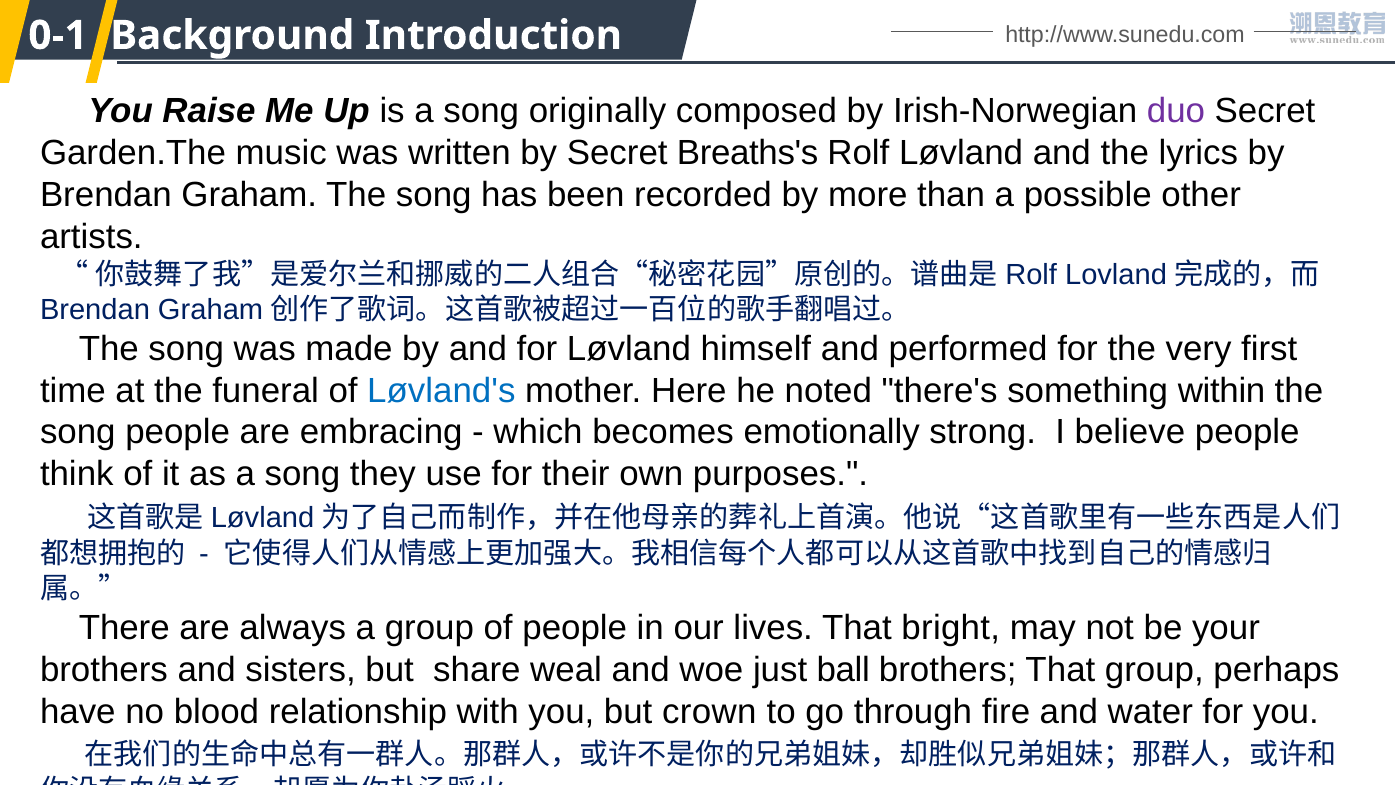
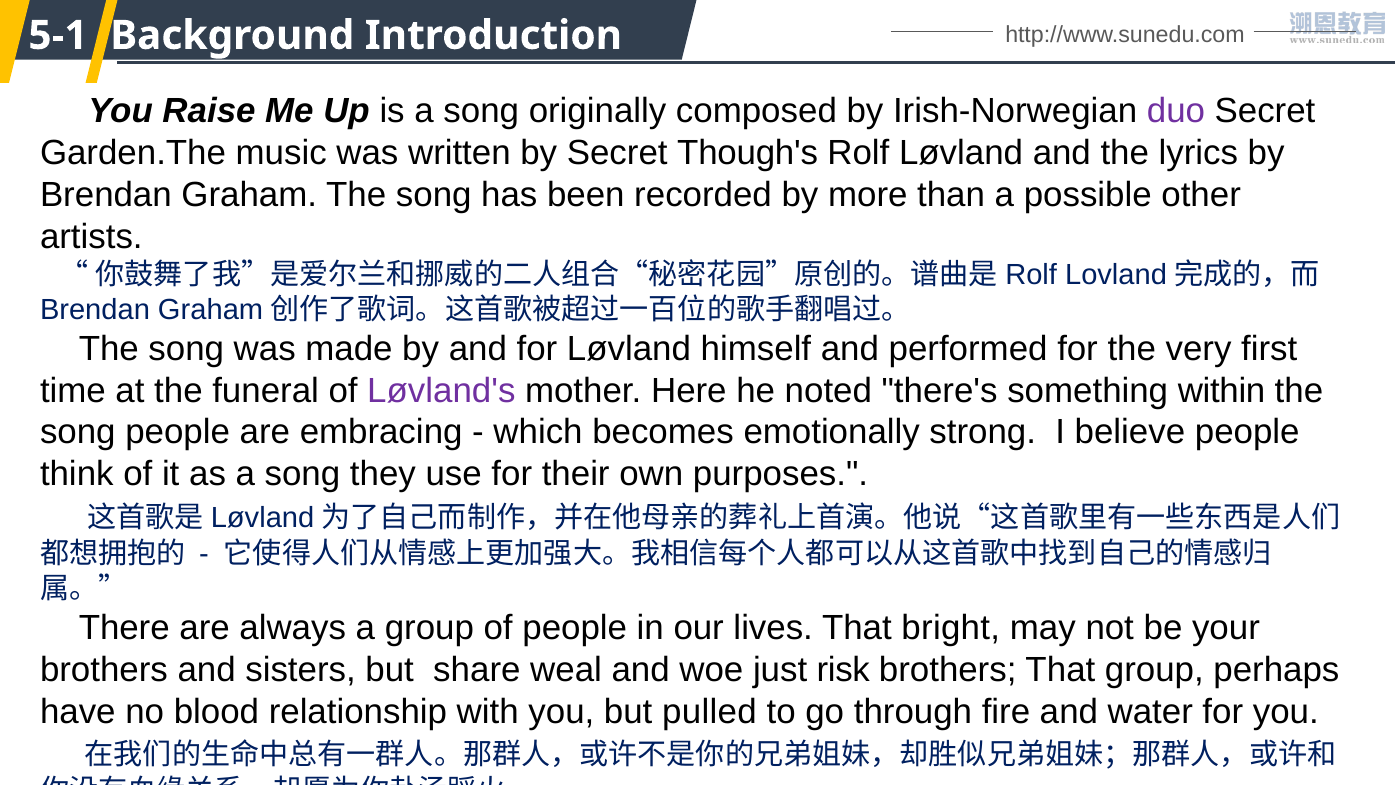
0-1: 0-1 -> 5-1 (58, 36)
Breaths's: Breaths's -> Though's (748, 153)
Løvland's colour: blue -> purple (441, 390)
ball: ball -> risk (843, 669)
crown: crown -> pulled (709, 711)
